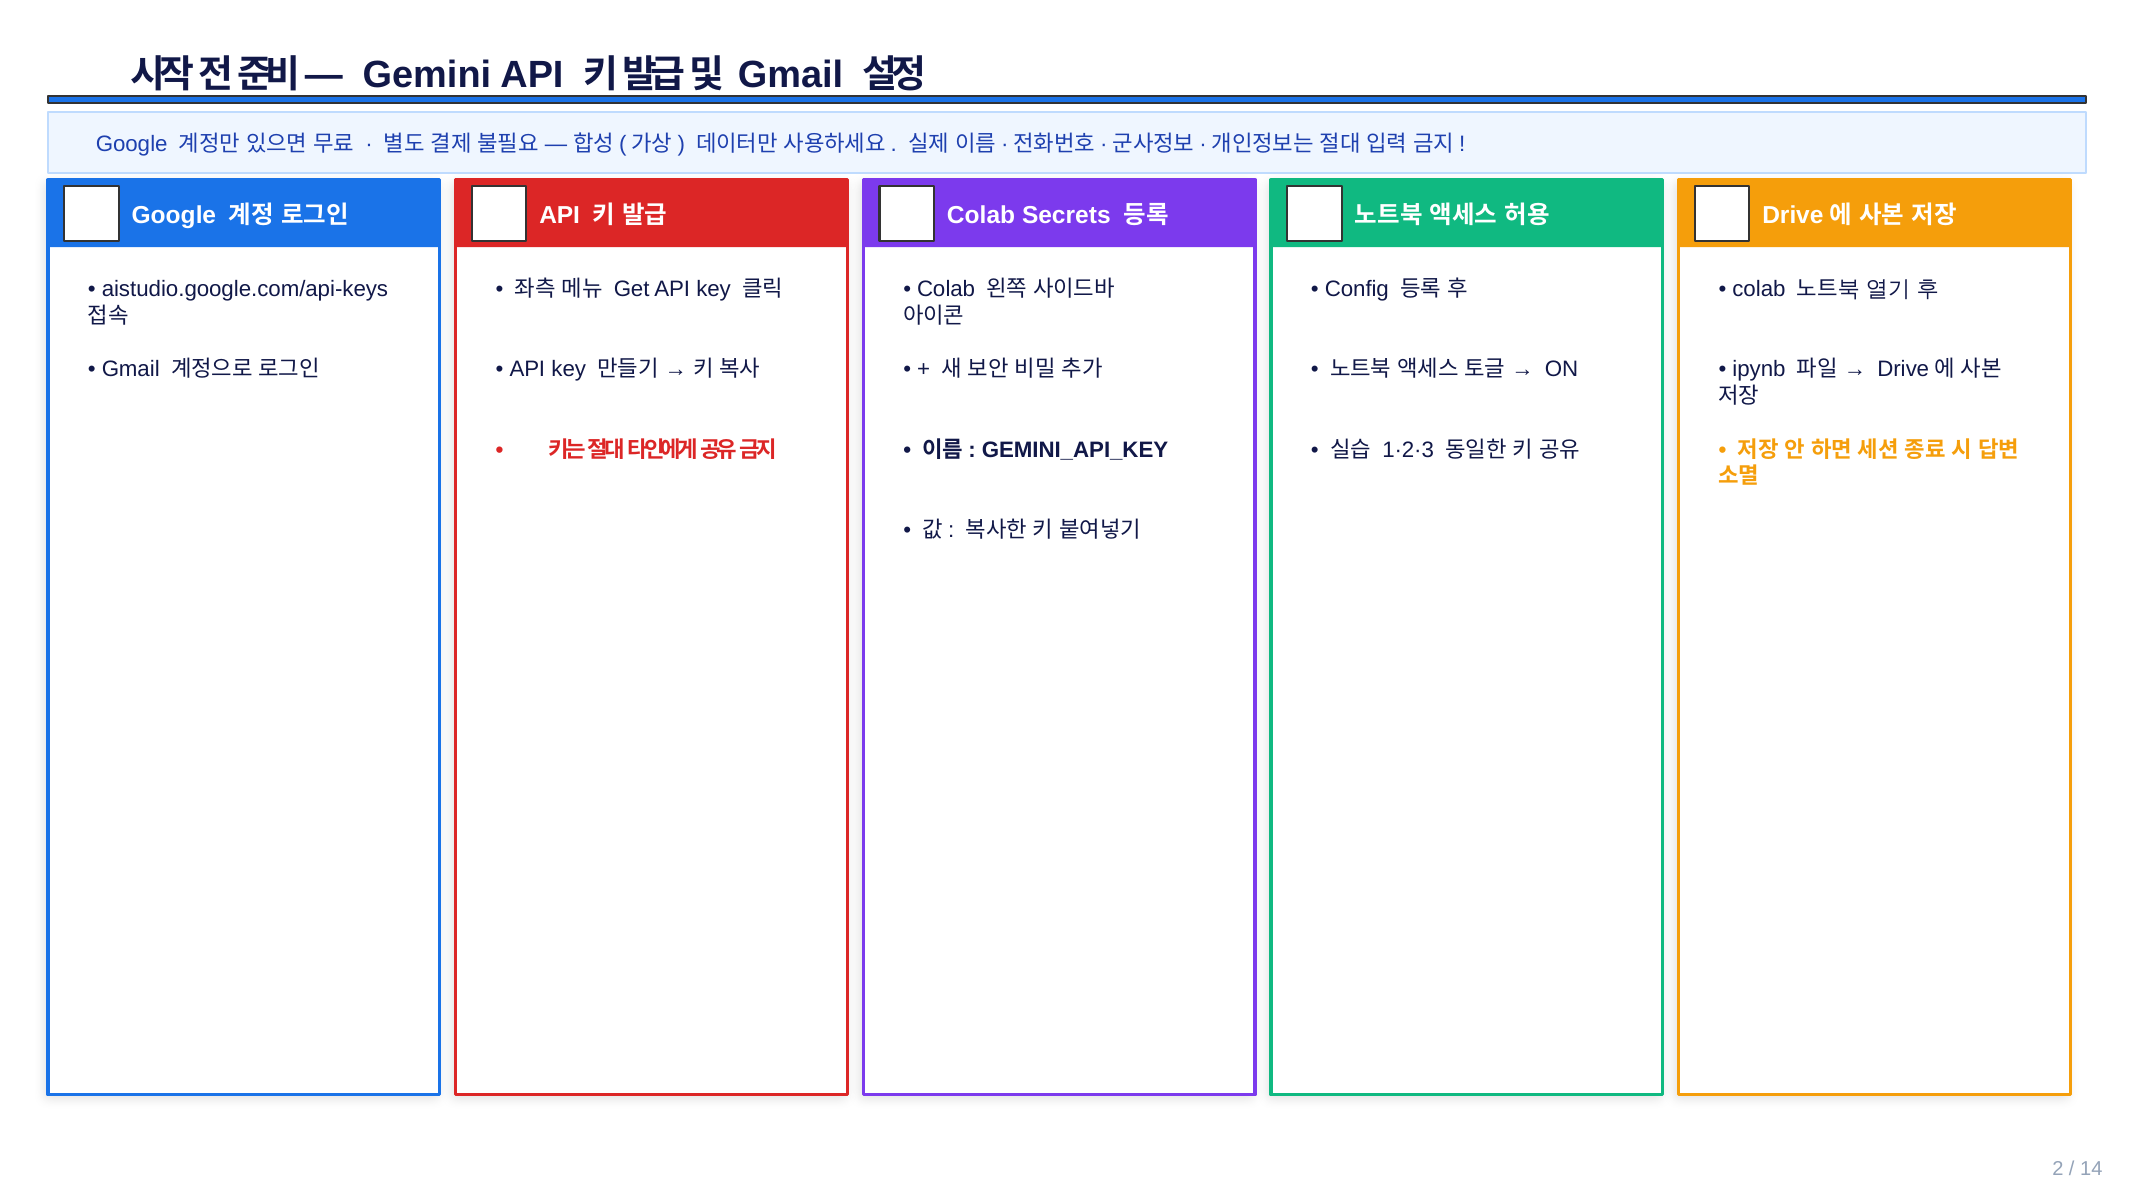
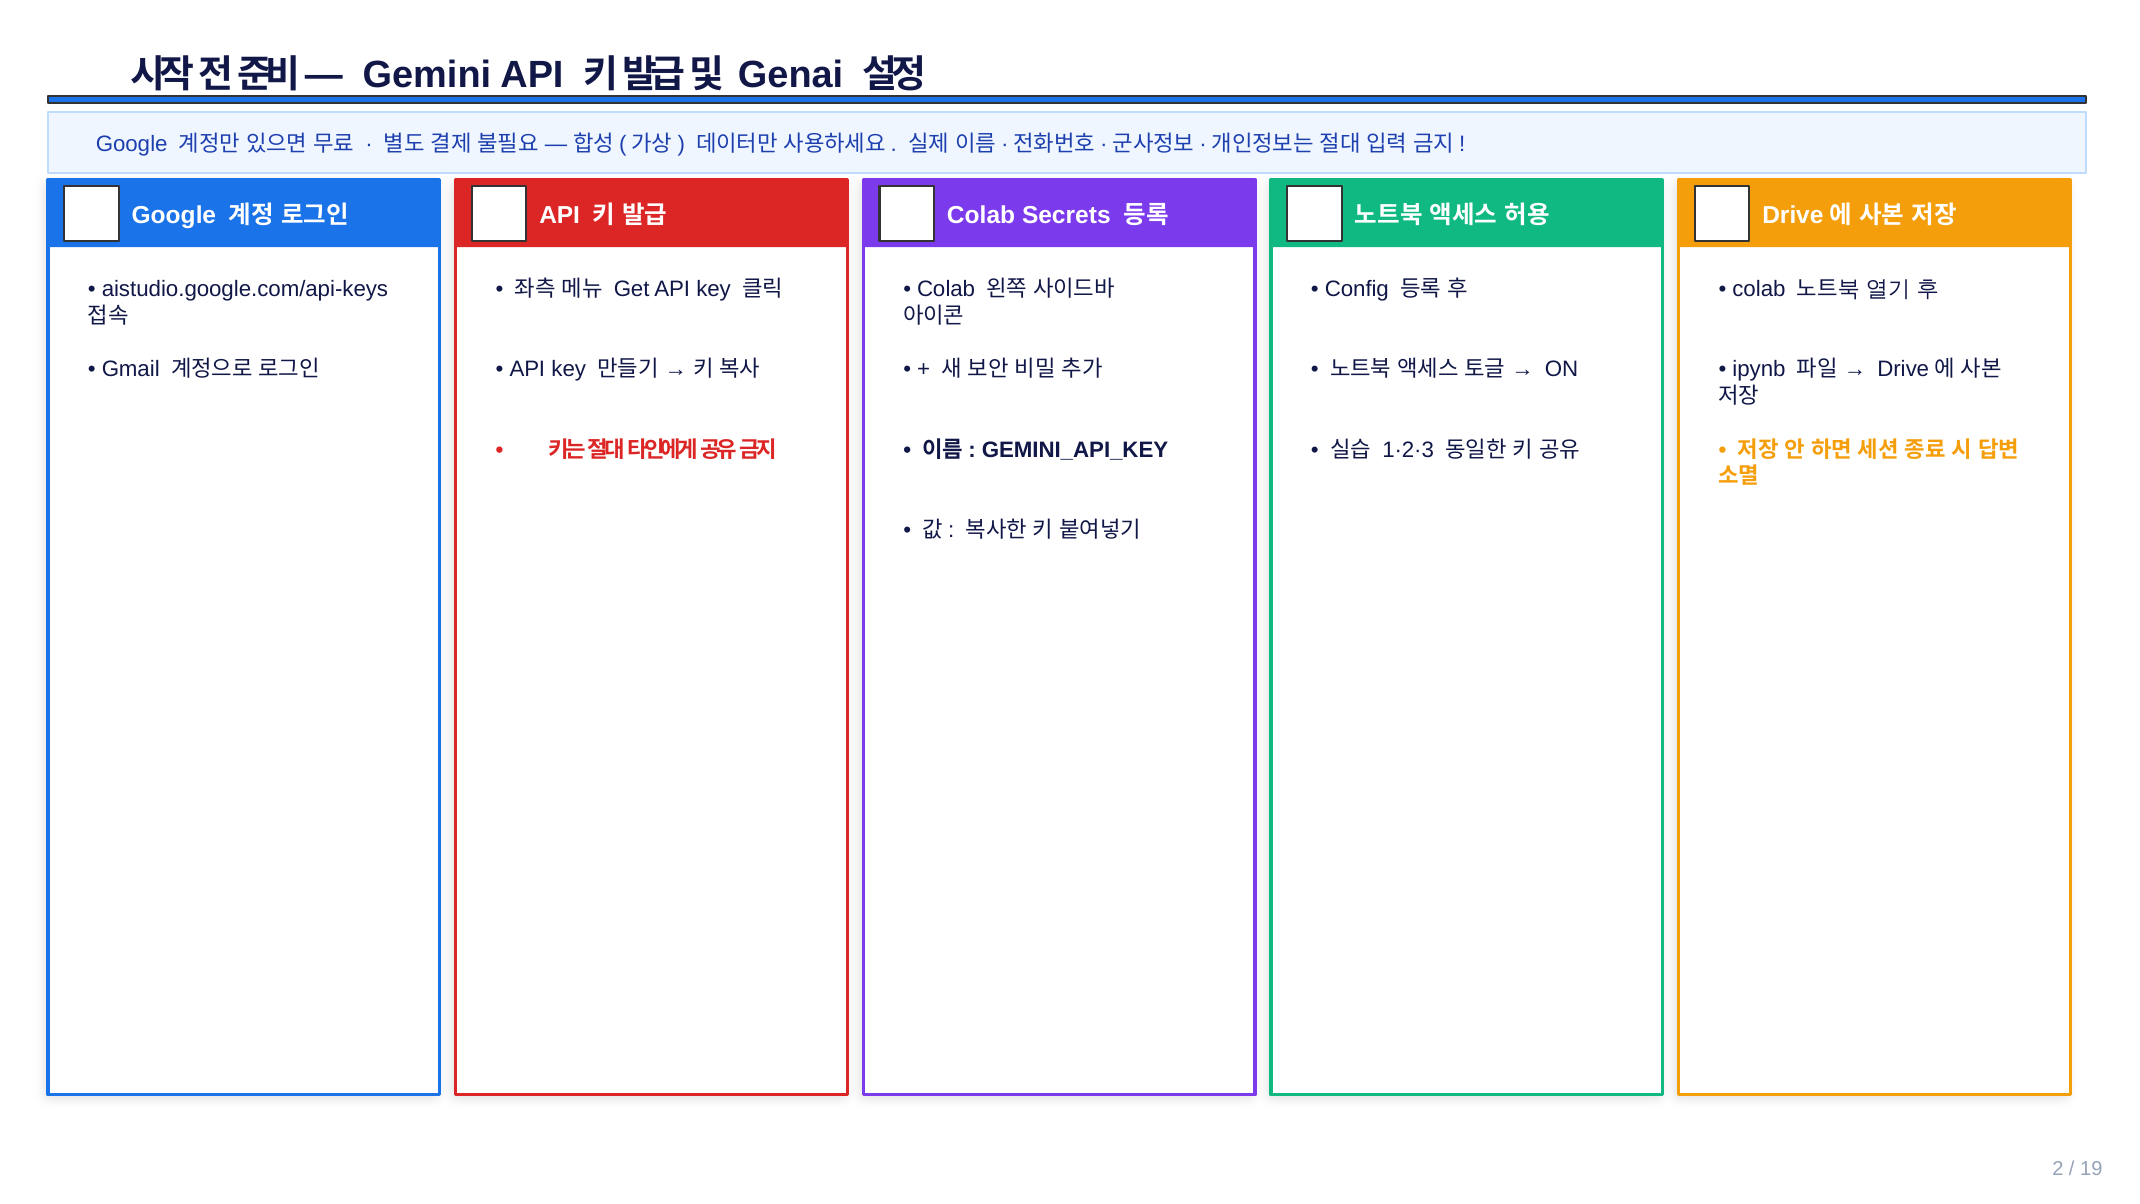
Gmail: Gmail -> Genai (791, 75)
14: 14 -> 19 (2091, 1168)
